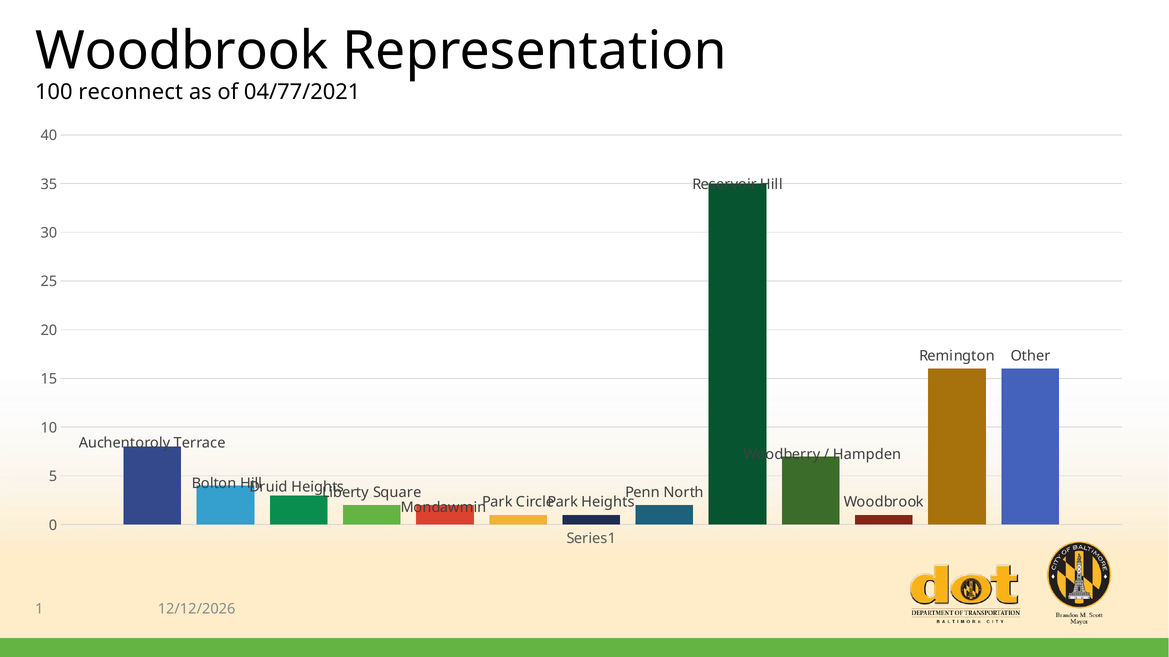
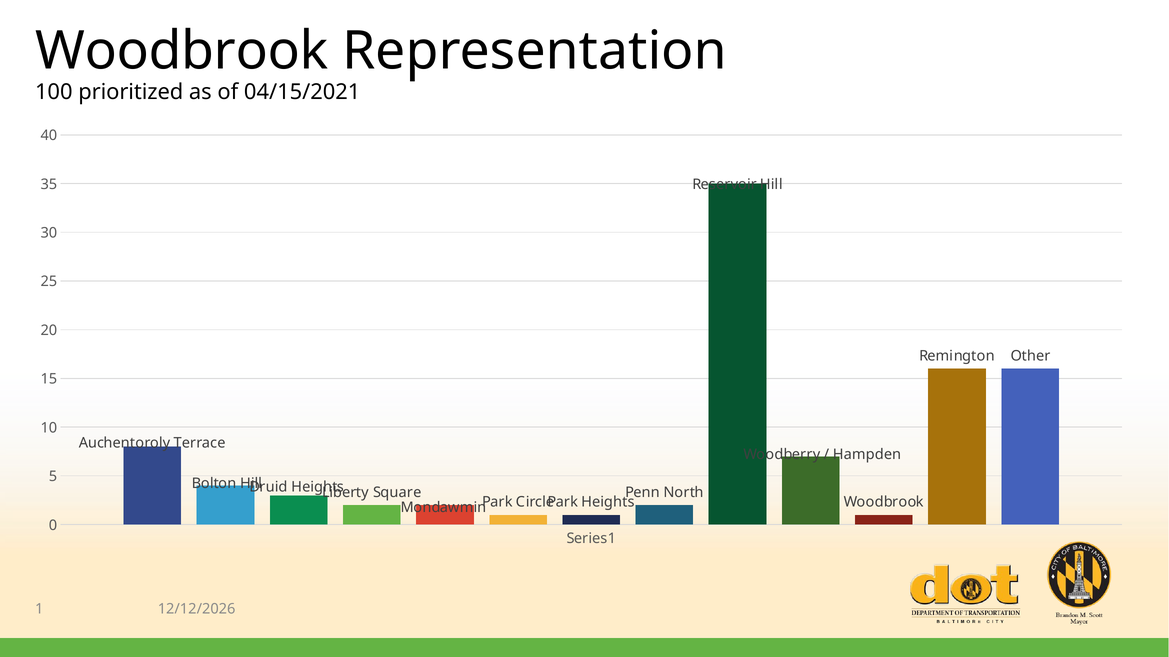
reconnect: reconnect -> prioritized (131, 92)
04/77/2021: 04/77/2021 -> 04/15/2021 (302, 92)
